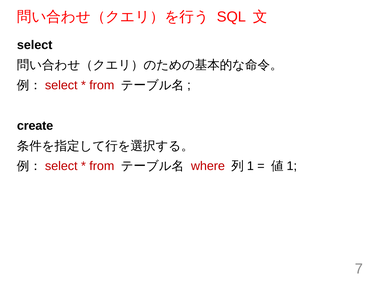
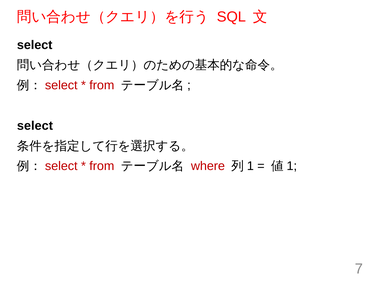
create: create -> select (35, 126)
